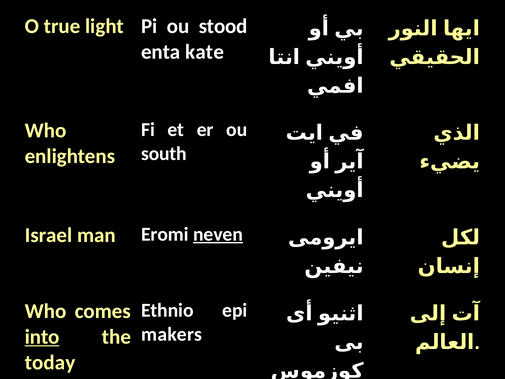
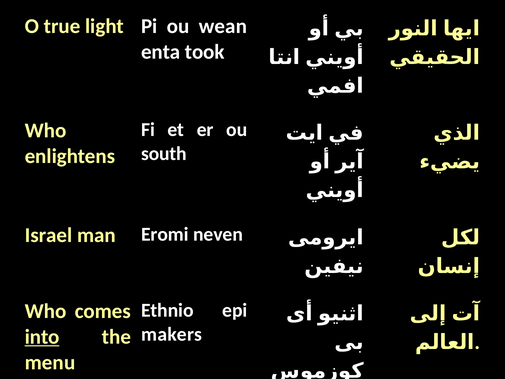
stood: stood -> wean (223, 26)
kate: kate -> took (205, 52)
neven underline: present -> none (218, 234)
today: today -> menu (50, 362)
